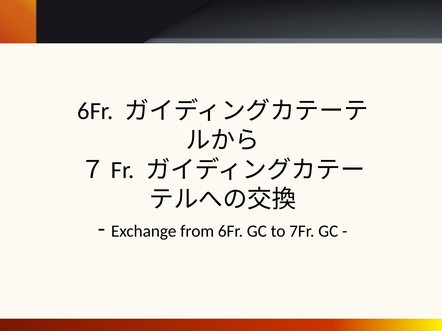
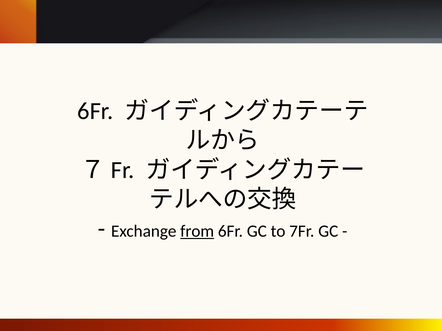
from underline: none -> present (197, 232)
